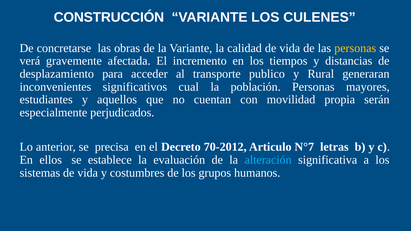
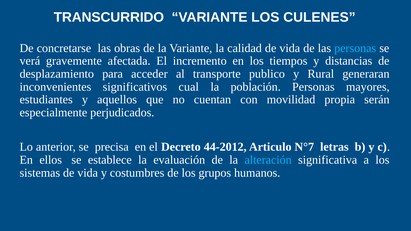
CONSTRUCCIÓN: CONSTRUCCIÓN -> TRANSCURRIDO (109, 17)
personas colour: yellow -> light blue (355, 48)
70-2012: 70-2012 -> 44-2012 (225, 147)
